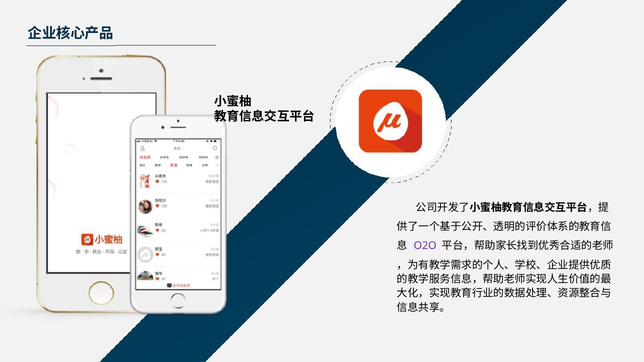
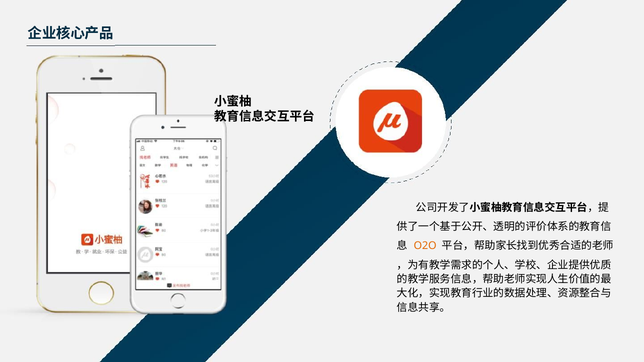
O2O colour: purple -> orange (425, 246)
